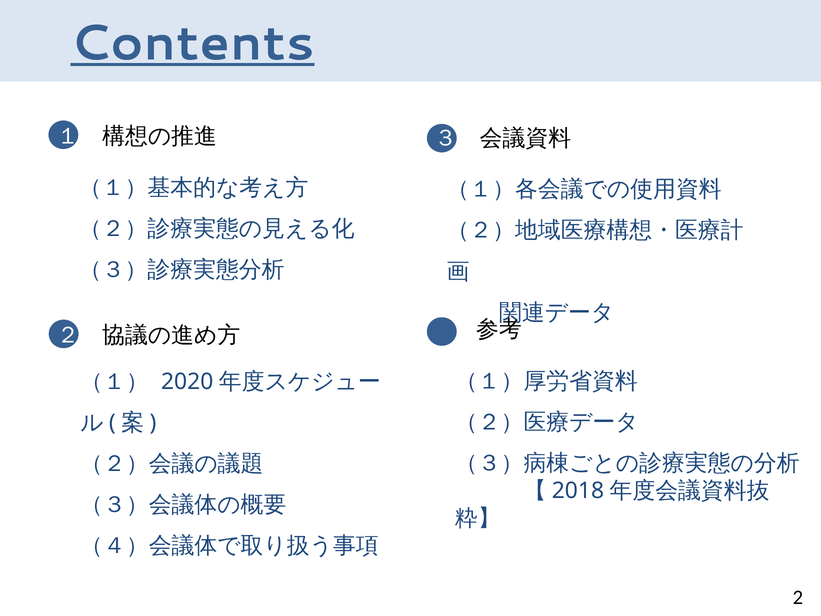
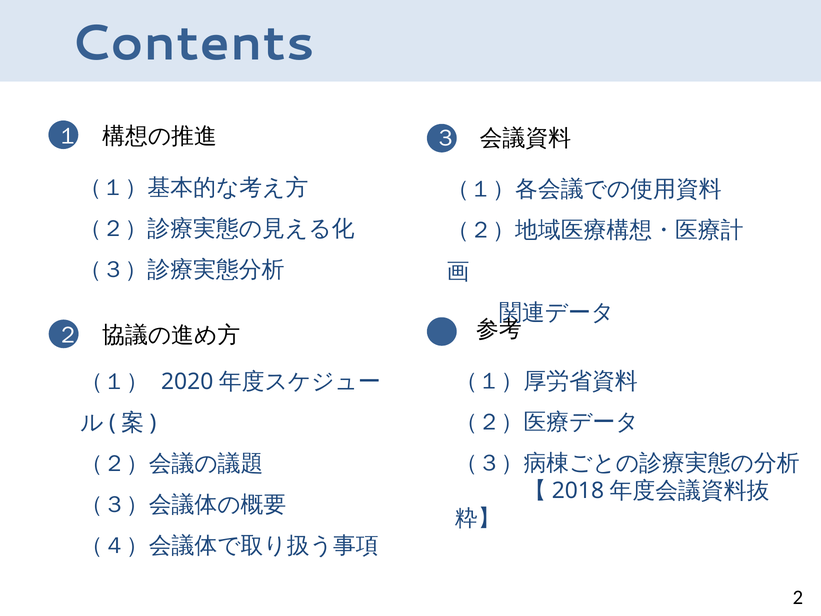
Contents underline: present -> none (192, 43)
